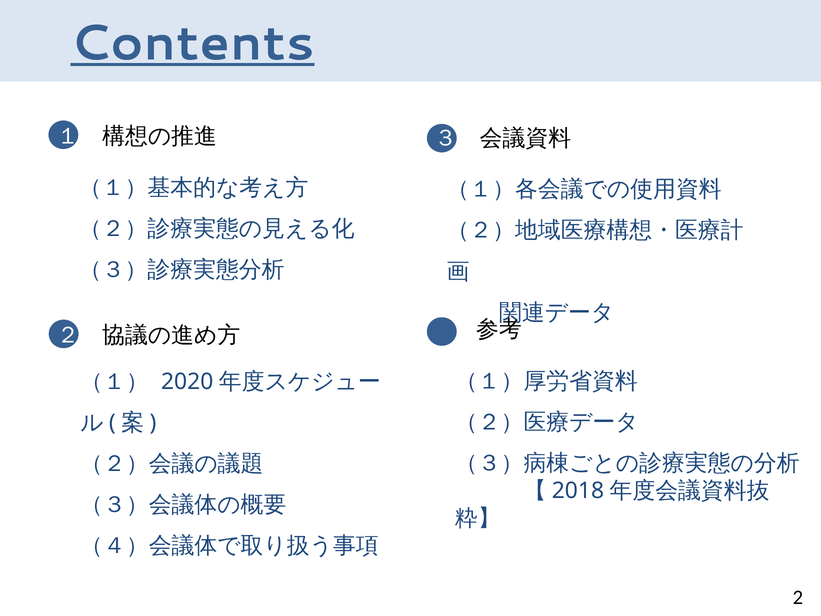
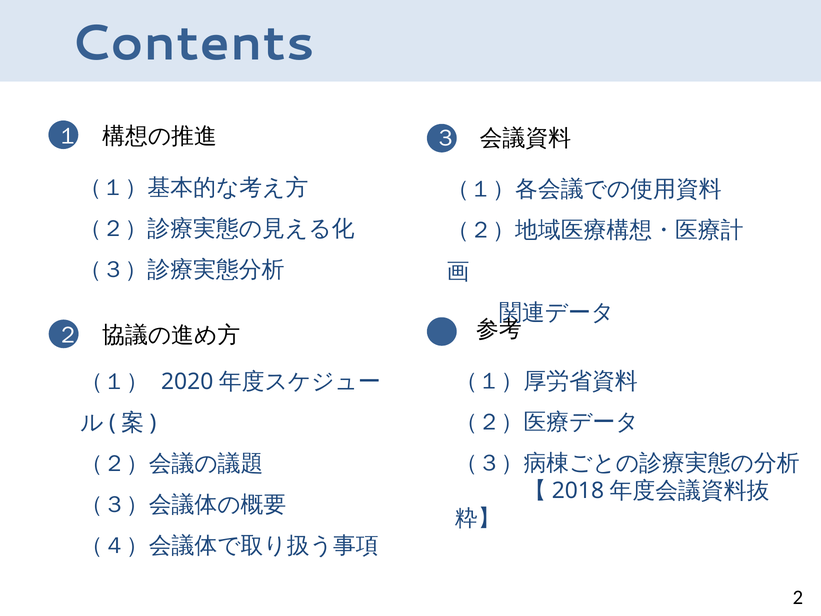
Contents underline: present -> none (192, 43)
